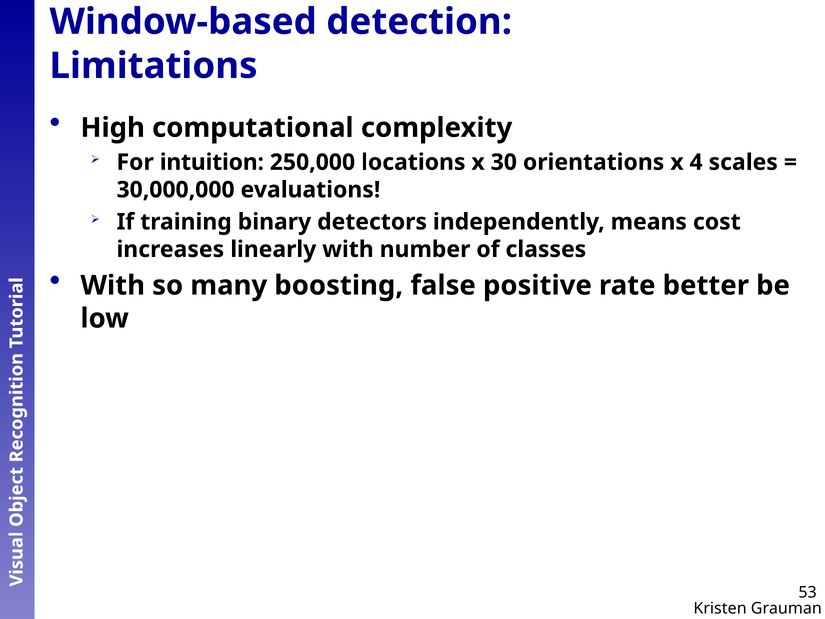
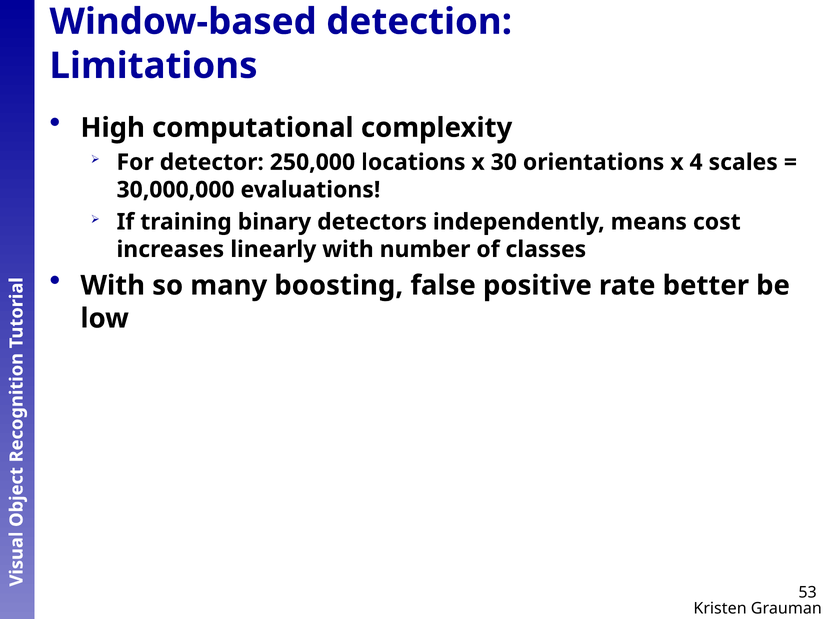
intuition: intuition -> detector (212, 162)
